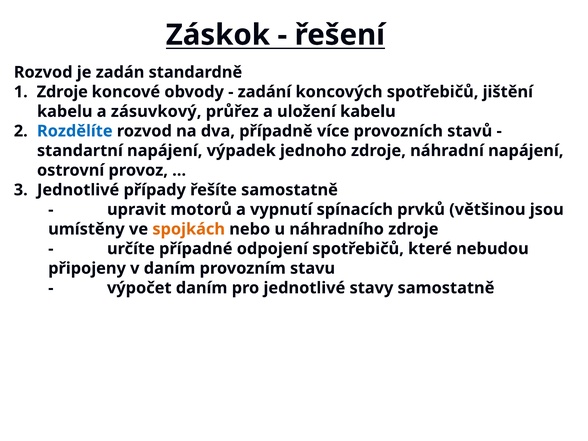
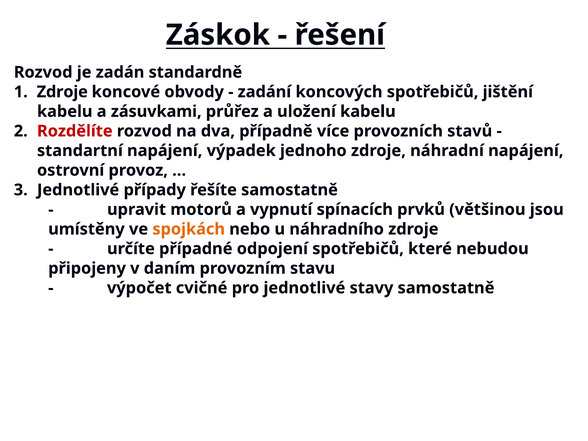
zásuvkový: zásuvkový -> zásuvkami (156, 111)
Rozdělíte colour: blue -> red (75, 131)
výpočet daním: daním -> cvičné (202, 288)
